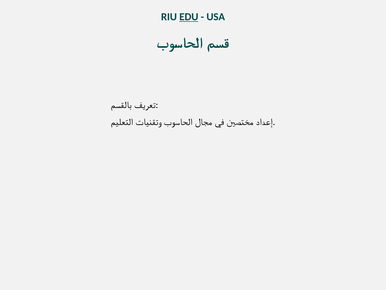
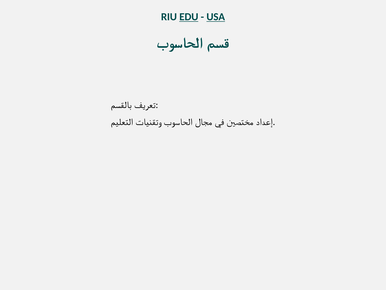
USA underline: none -> present (216, 17)
